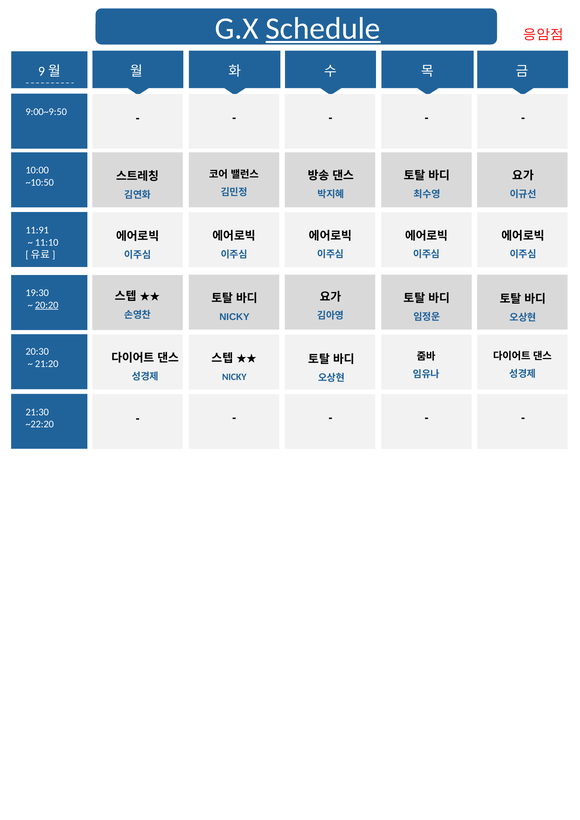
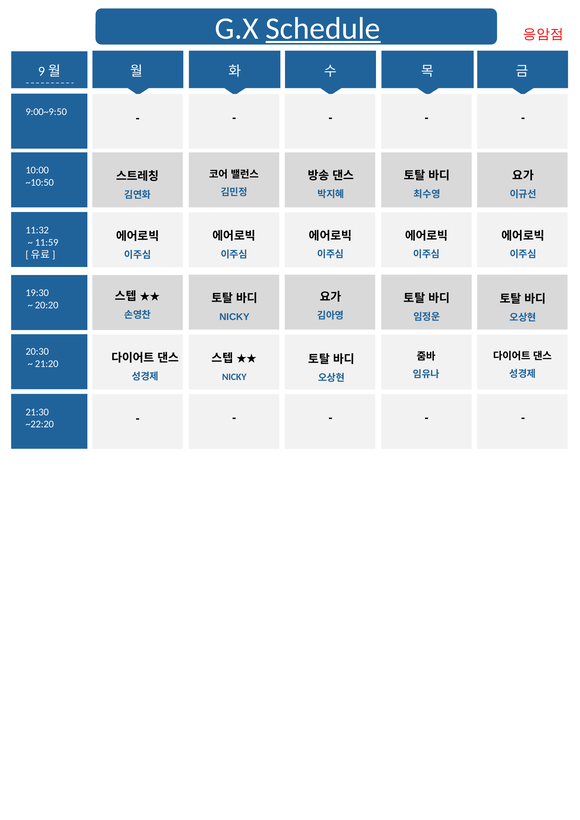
11:91: 11:91 -> 11:32 (37, 230)
11:10: 11:10 -> 11:59 (47, 242)
20:20 underline: present -> none (47, 305)
